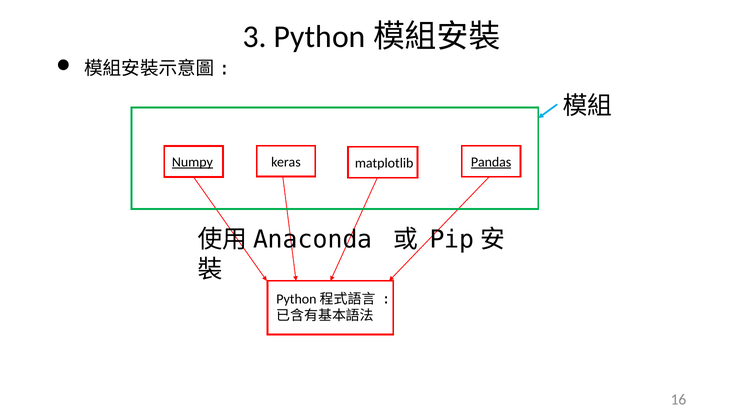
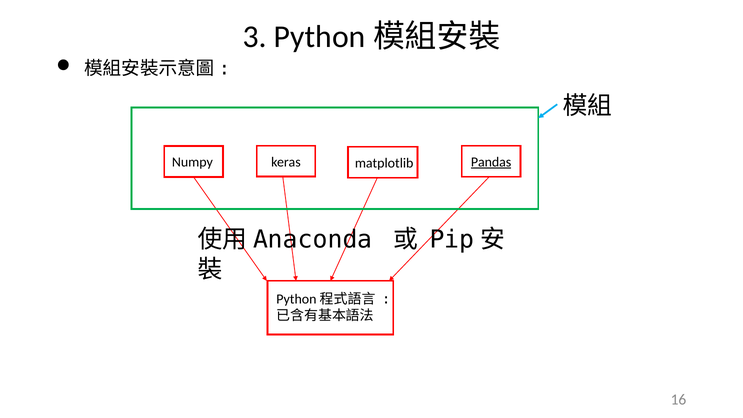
Numpy underline: present -> none (192, 162)
